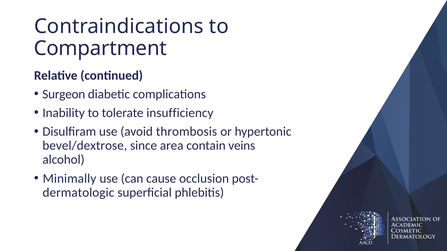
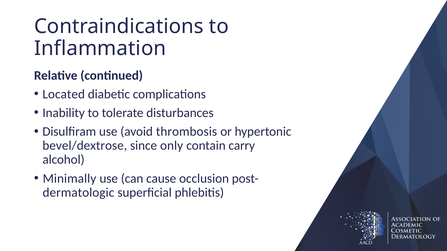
Compartment: Compartment -> Inflammation (100, 49)
Surgeon: Surgeon -> Located (64, 94)
insufficiency: insufficiency -> disturbances (180, 113)
area: area -> only (172, 146)
veins: veins -> carry (242, 146)
